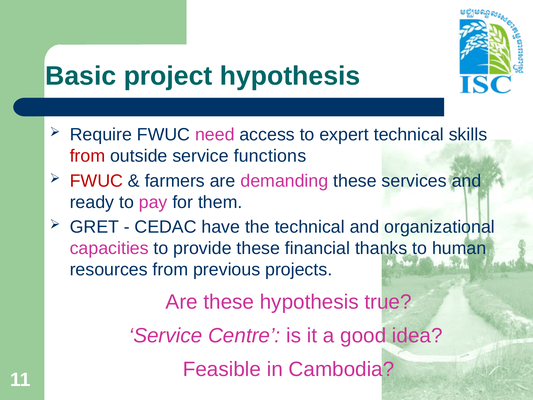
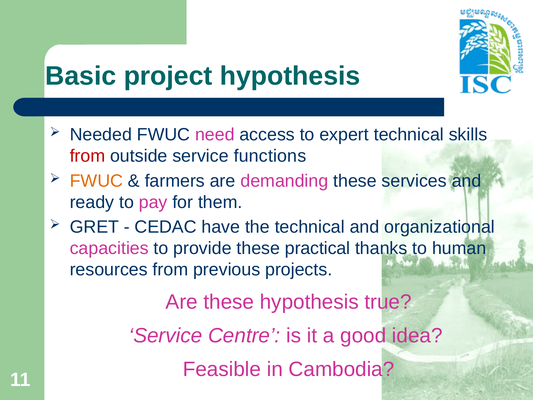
Require: Require -> Needed (101, 134)
FWUC colour: red -> orange (96, 181)
financial: financial -> practical (318, 248)
